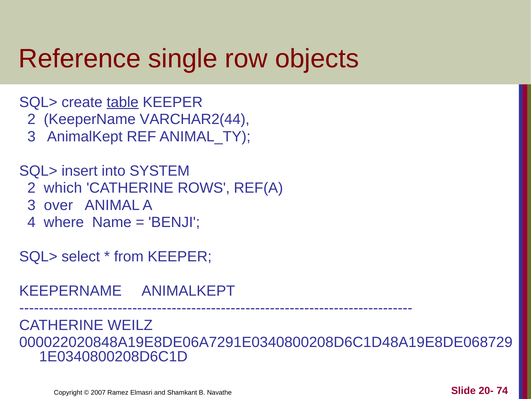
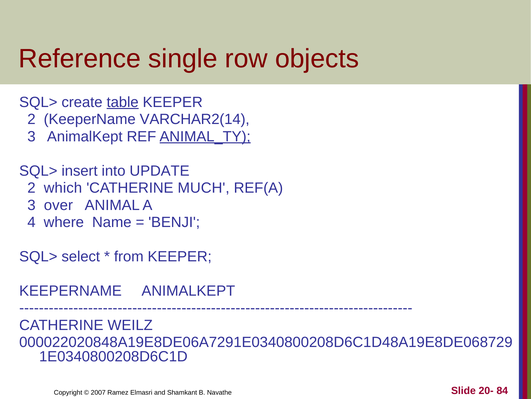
VARCHAR2(44: VARCHAR2(44 -> VARCHAR2(14 (195, 119)
ANIMAL_TY underline: none -> present (205, 136)
SYSTEM: SYSTEM -> UPDATE (160, 171)
ROWS: ROWS -> MUCH (204, 188)
74: 74 -> 84 (502, 390)
